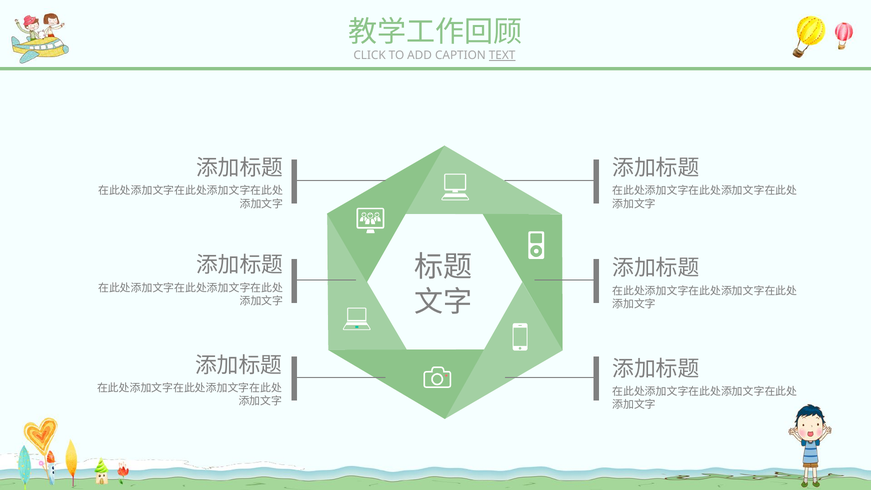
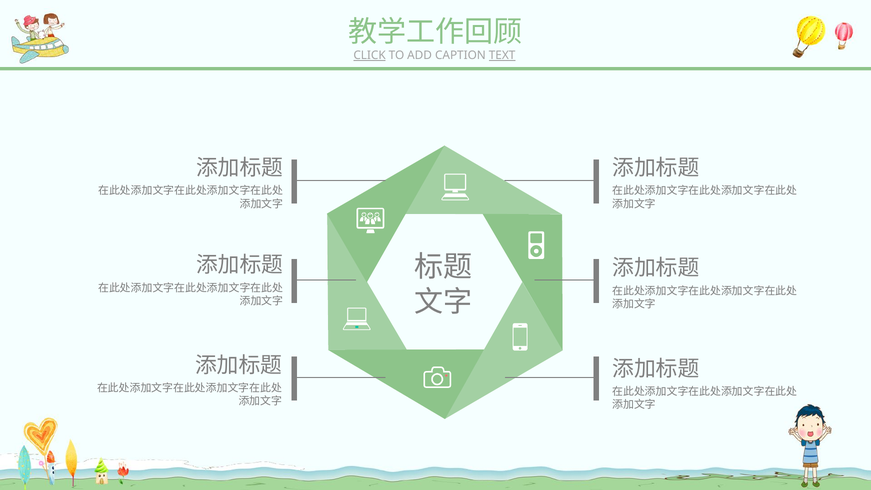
CLICK underline: none -> present (370, 55)
